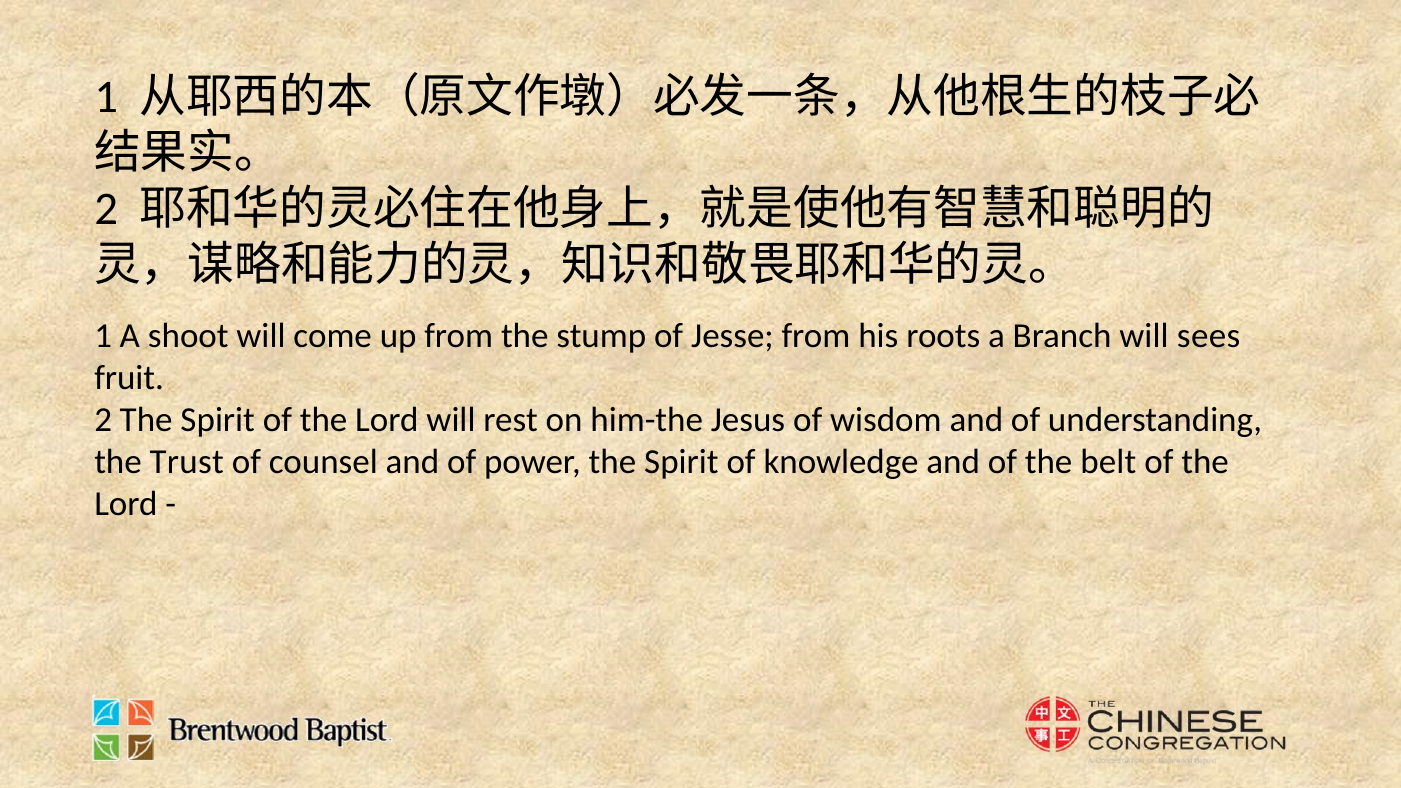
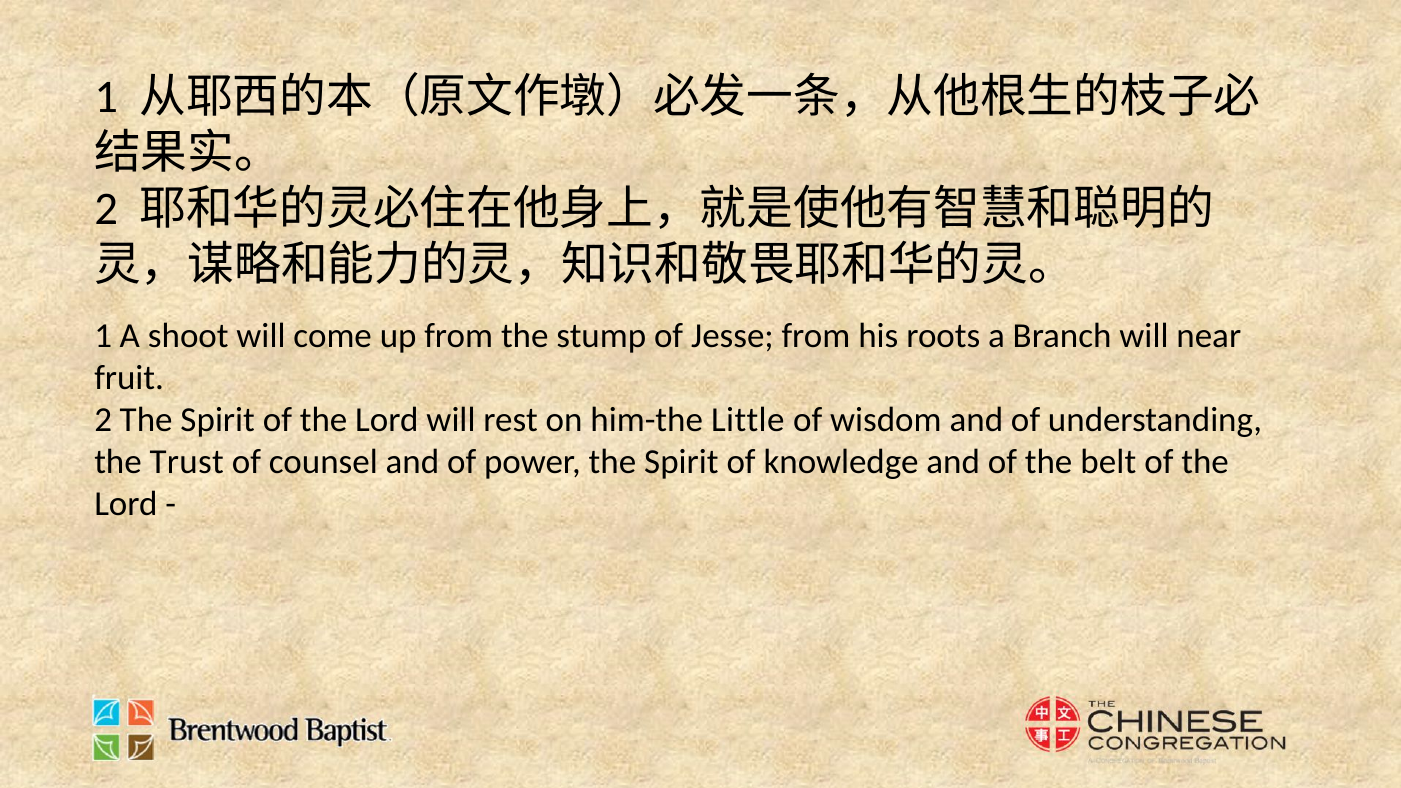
sees: sees -> near (1209, 336)
Jesus: Jesus -> Little (748, 420)
